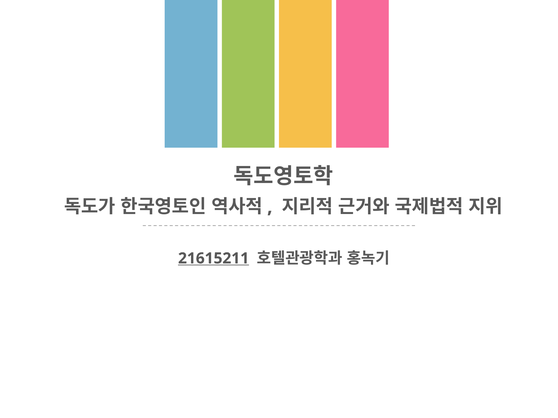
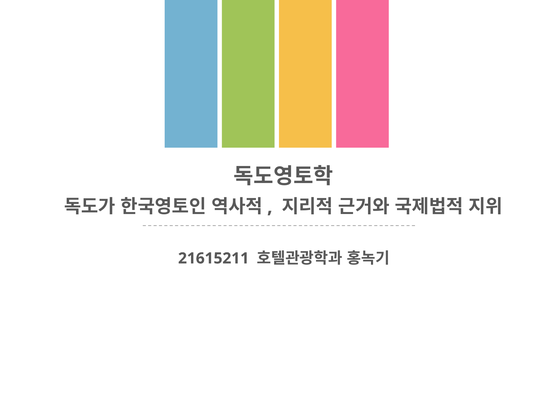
21615211 underline: present -> none (214, 259)
